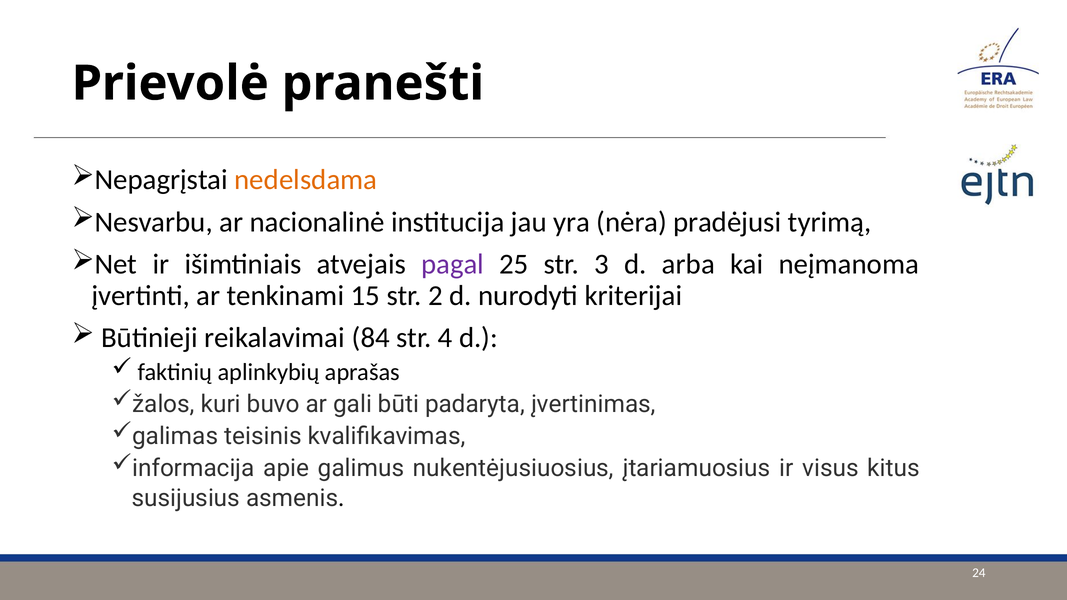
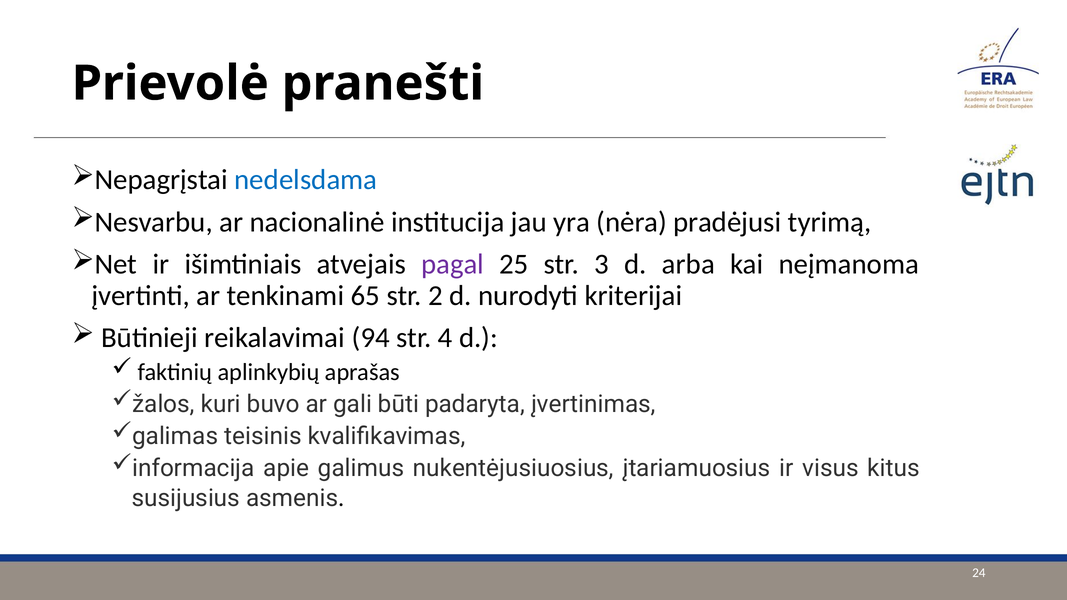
nedelsdama colour: orange -> blue (306, 180)
15: 15 -> 65 (365, 296)
84: 84 -> 94 (371, 338)
